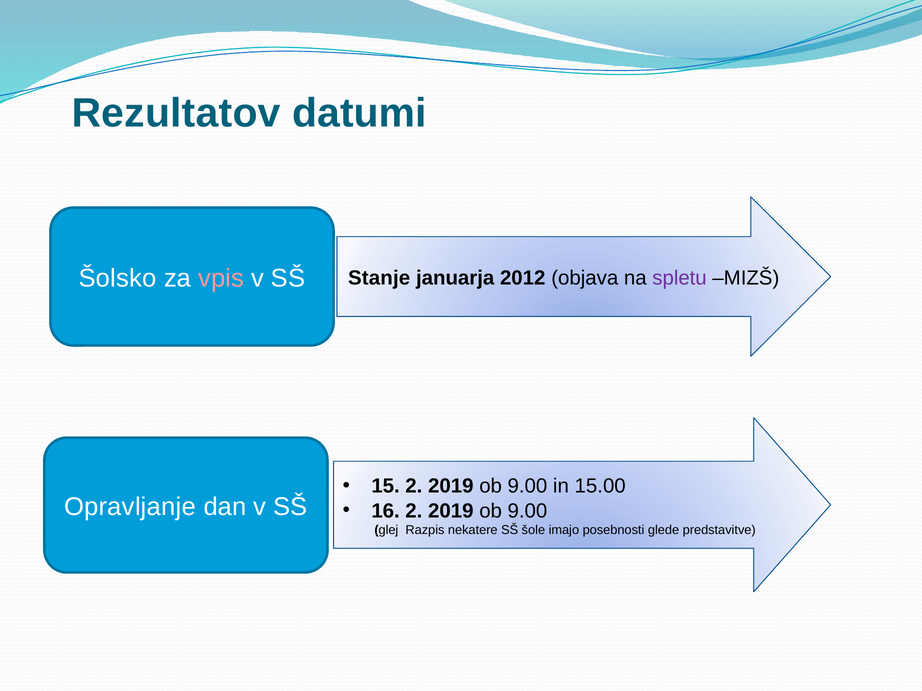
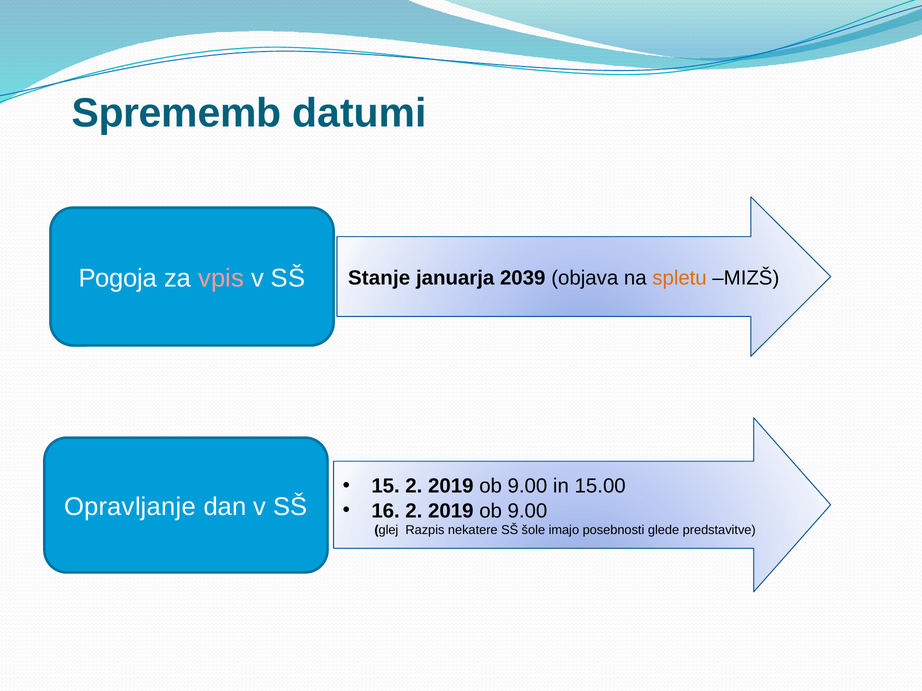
Rezultatov: Rezultatov -> Sprememb (176, 113)
Šolsko: Šolsko -> Pogoja (118, 279)
2012: 2012 -> 2039 (523, 278)
spletu colour: purple -> orange (680, 278)
